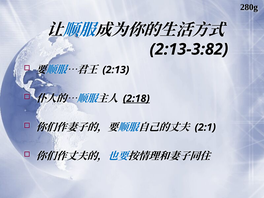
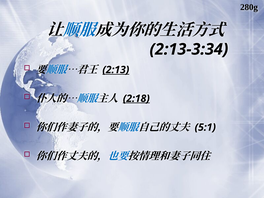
2:13-3:82: 2:13-3:82 -> 2:13-3:34 (189, 49)
2:13 underline: none -> present (116, 70)
2:1: 2:1 -> 5:1 (205, 127)
